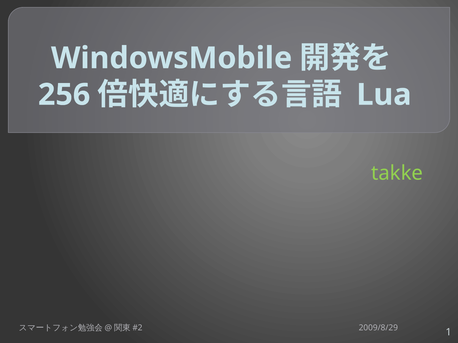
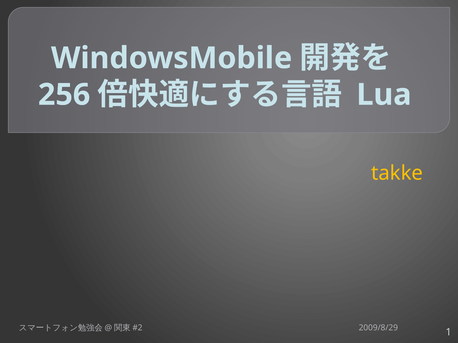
takke colour: light green -> yellow (397, 173)
